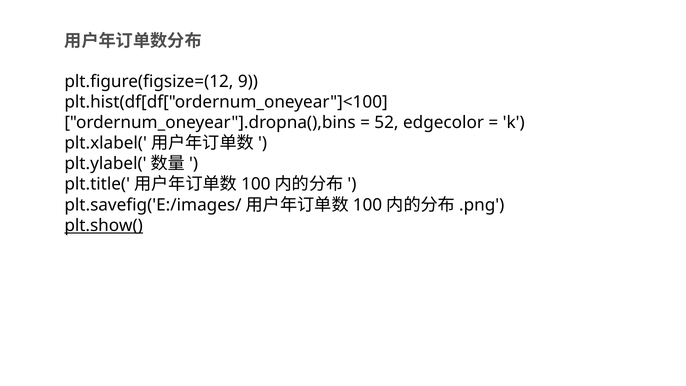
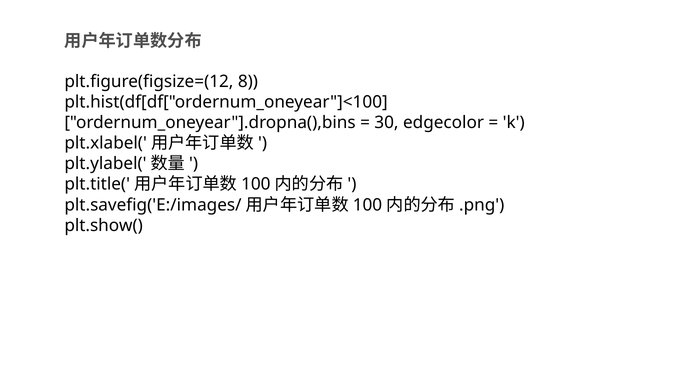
9: 9 -> 8 (248, 81)
52: 52 -> 30 (386, 123)
plt.show( underline: present -> none (104, 225)
